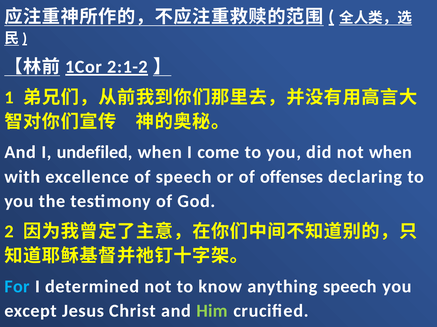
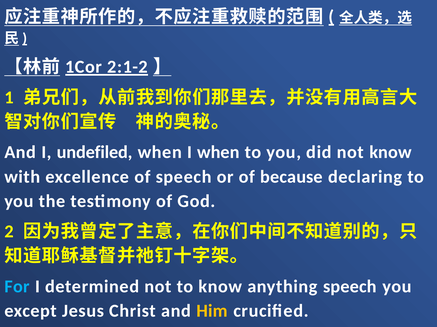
I come: come -> when (218, 153)
not when: when -> know (391, 153)
offenses: offenses -> because (292, 177)
Him colour: light green -> yellow (212, 312)
